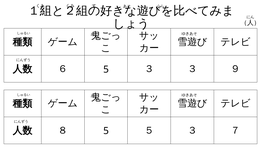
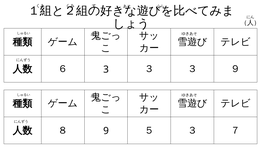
６ 5: 5 -> 3 (106, 69)
８ 5: 5 -> 9 (106, 131)
